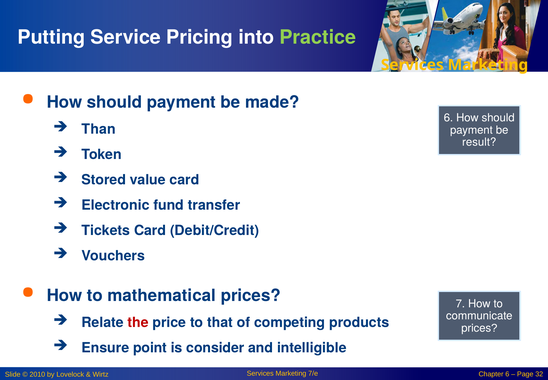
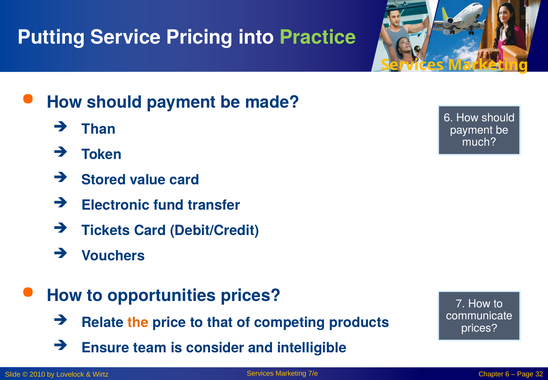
result: result -> much (479, 142)
mathematical: mathematical -> opportunities (162, 295)
the colour: red -> orange (138, 322)
point: point -> team (150, 347)
